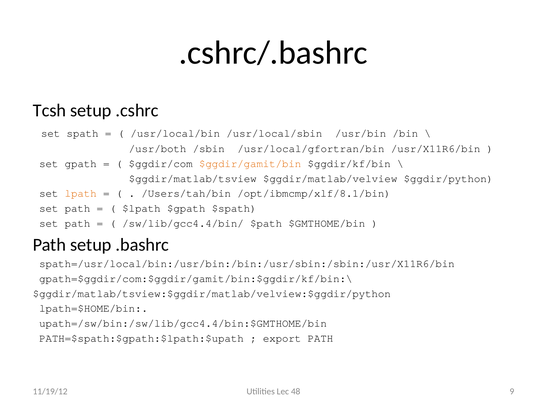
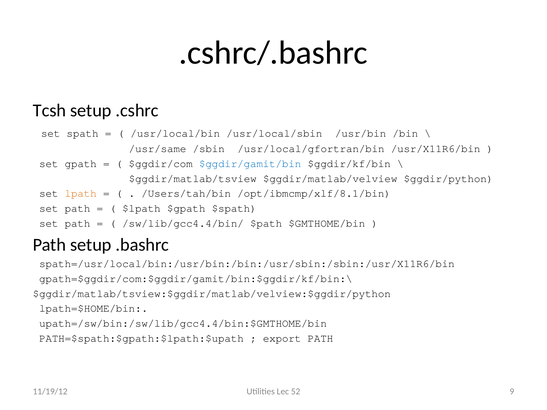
/usr/both: /usr/both -> /usr/same (158, 149)
$ggdir/gamit/bin colour: orange -> blue (250, 164)
48: 48 -> 52 (296, 392)
